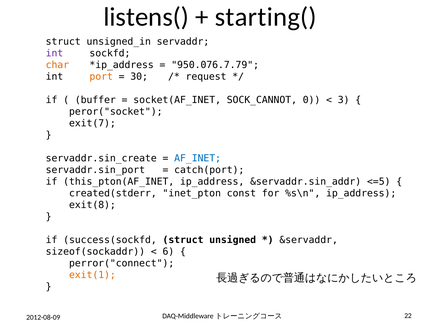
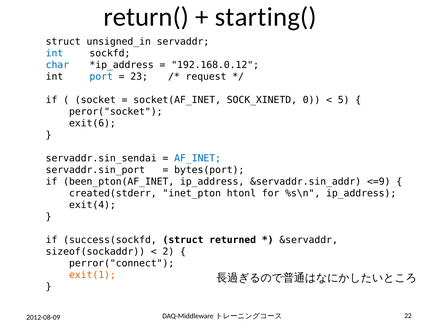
listens(: listens( -> return( (146, 17)
int colour: purple -> blue (54, 53)
char colour: orange -> blue (57, 65)
950.076.7.79: 950.076.7.79 -> 192.168.0.12 (215, 65)
port colour: orange -> blue (101, 77)
30: 30 -> 23 (139, 77)
buffer: buffer -> socket (95, 100)
SOCK_CANNOT: SOCK_CANNOT -> SOCK_XINETD (262, 100)
3: 3 -> 5 (344, 100)
exit(7: exit(7 -> exit(6 (92, 124)
servaddr.sin_create: servaddr.sin_create -> servaddr.sin_sendai (101, 159)
catch(port: catch(port -> bytes(port (209, 170)
this_pton(AF_INET: this_pton(AF_INET -> been_pton(AF_INET (119, 182)
<=5: <=5 -> <=9 (379, 182)
const: const -> htonl (241, 194)
exit(8: exit(8 -> exit(4 (92, 205)
unsigned: unsigned -> returned (233, 240)
6: 6 -> 2 (168, 252)
